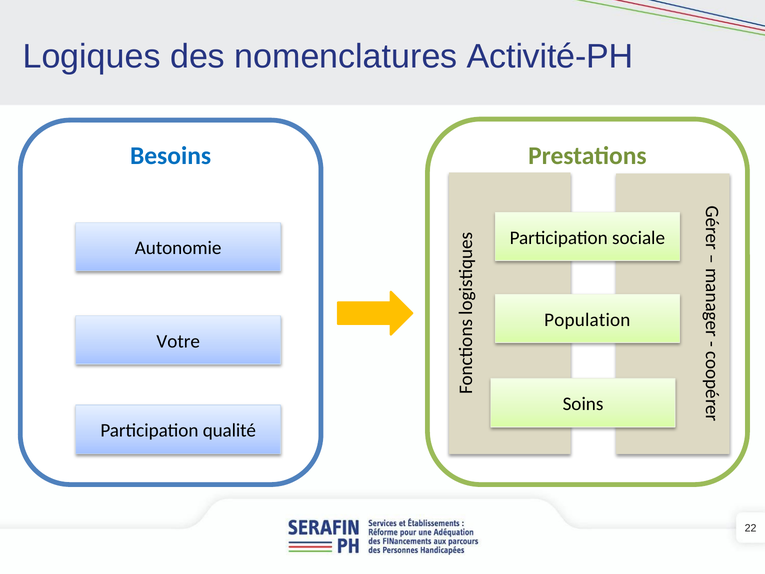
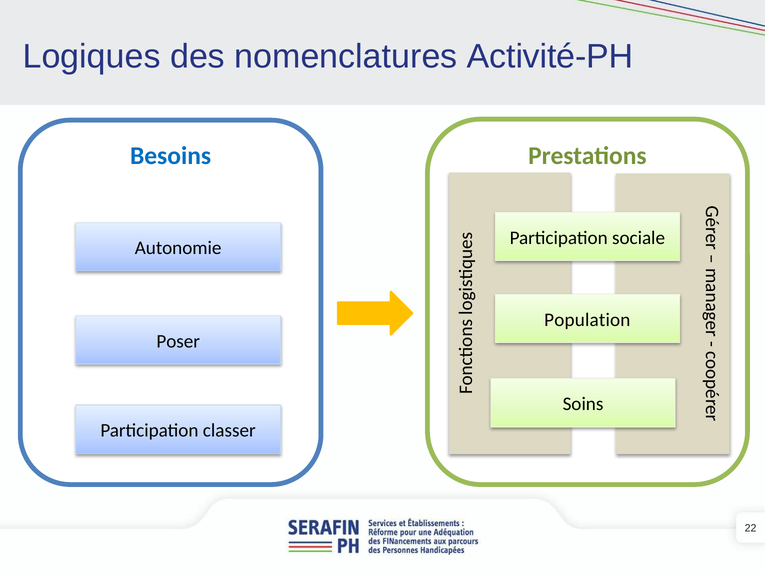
Votre: Votre -> Poser (178, 341)
qualité: qualité -> classer (229, 430)
